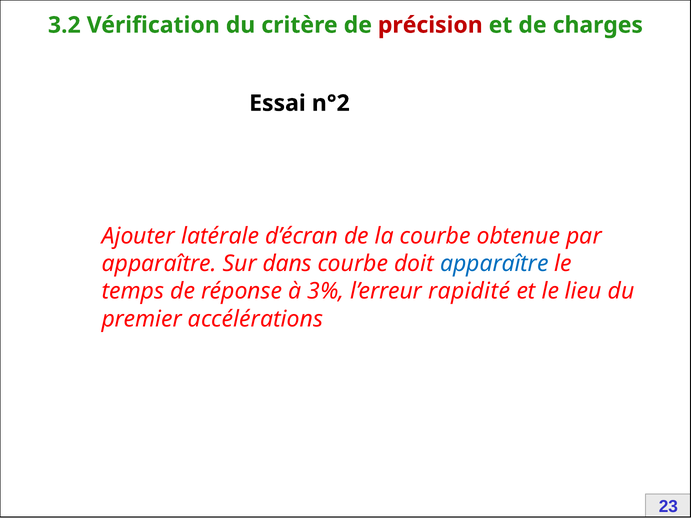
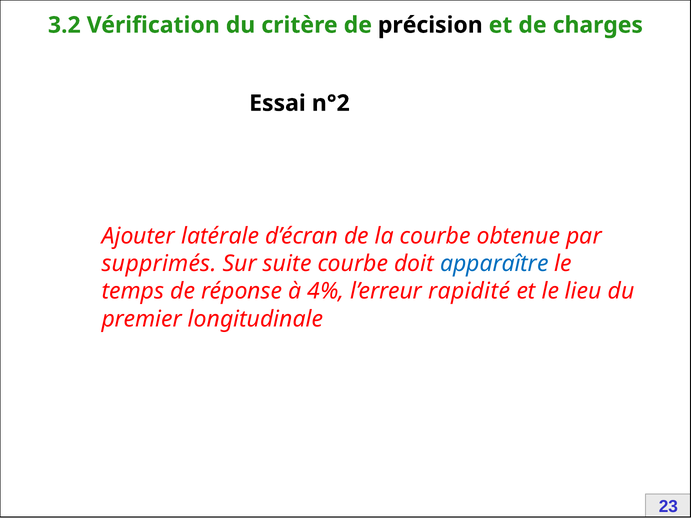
précision colour: red -> black (430, 25)
apparaître: apparaître -> supprimés (159, 264)
dans: dans -> suite (287, 264)
3%: 3% -> 4% (326, 291)
accélérations: accélérations -> longitudinale (256, 319)
